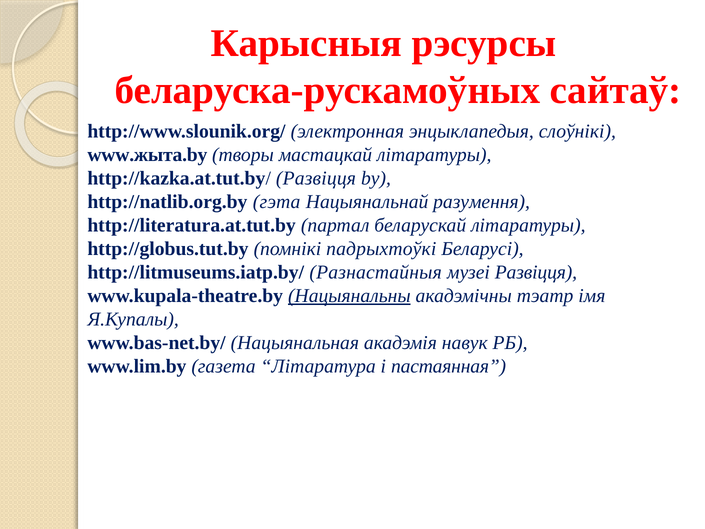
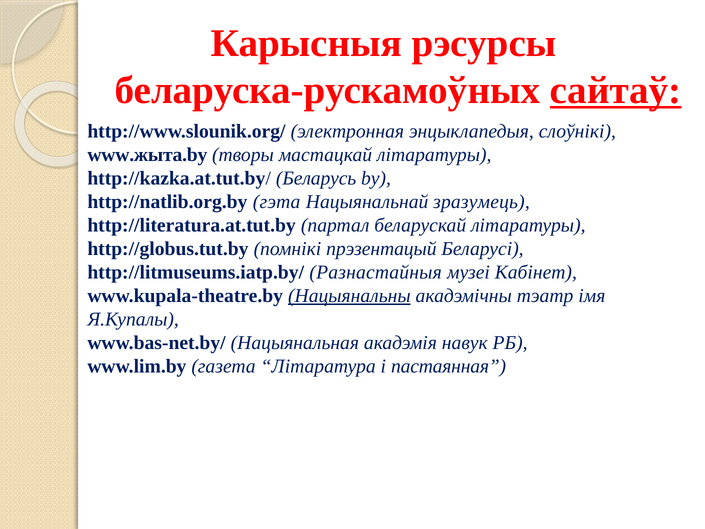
сайтаў underline: none -> present (616, 90)
http://kazka.at.tut.by/ Развіцця: Развіцця -> Беларусь (316, 178)
разумення: разумення -> зразумець (482, 202)
падрыхтоўкі: падрыхтоўкі -> прэзентацый (381, 249)
музеі Развіцця: Развіцця -> Кабінет (536, 272)
